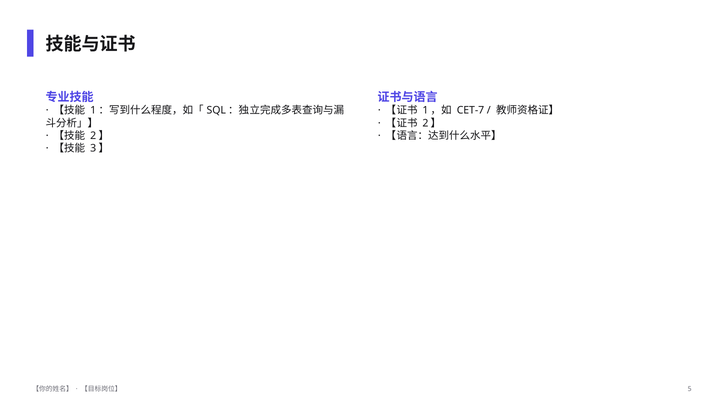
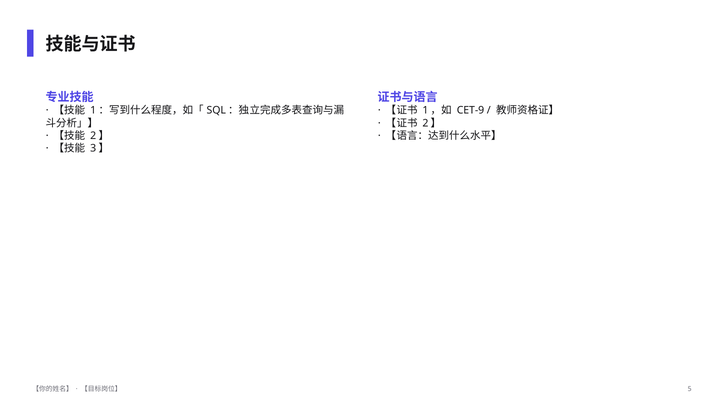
CET-7: CET-7 -> CET-9 (470, 110)
